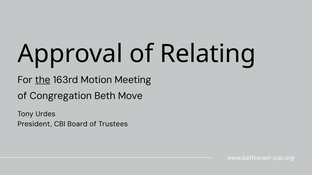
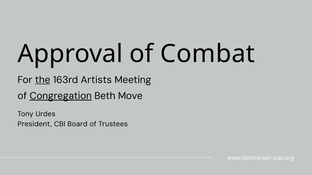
Relating: Relating -> Combat (208, 54)
Motion: Motion -> Artists (96, 80)
Congregation underline: none -> present (61, 96)
